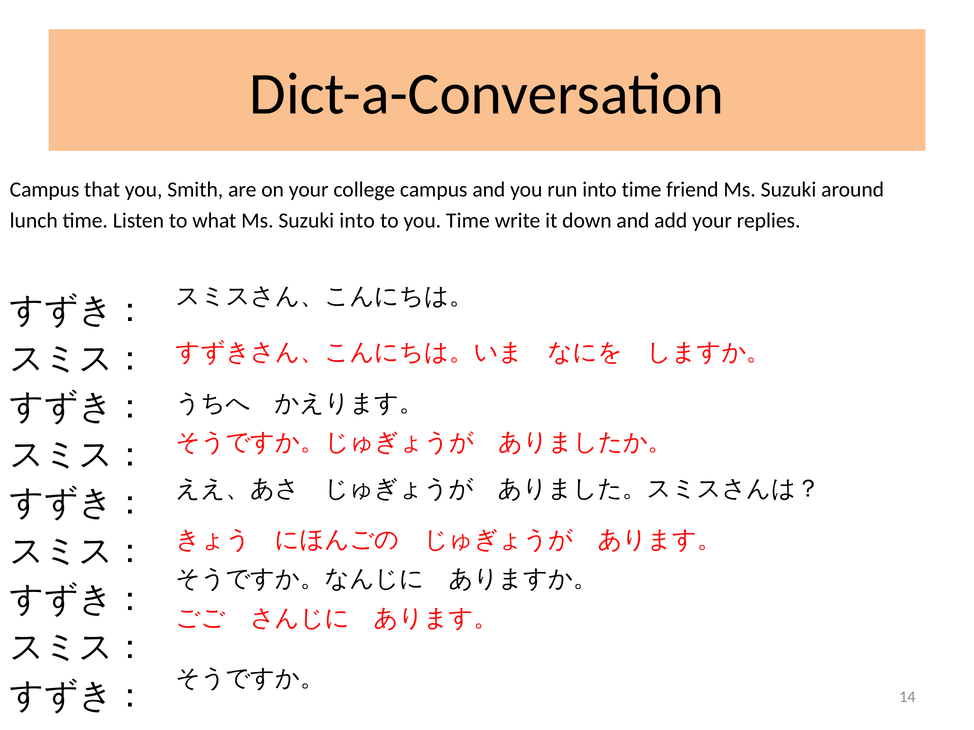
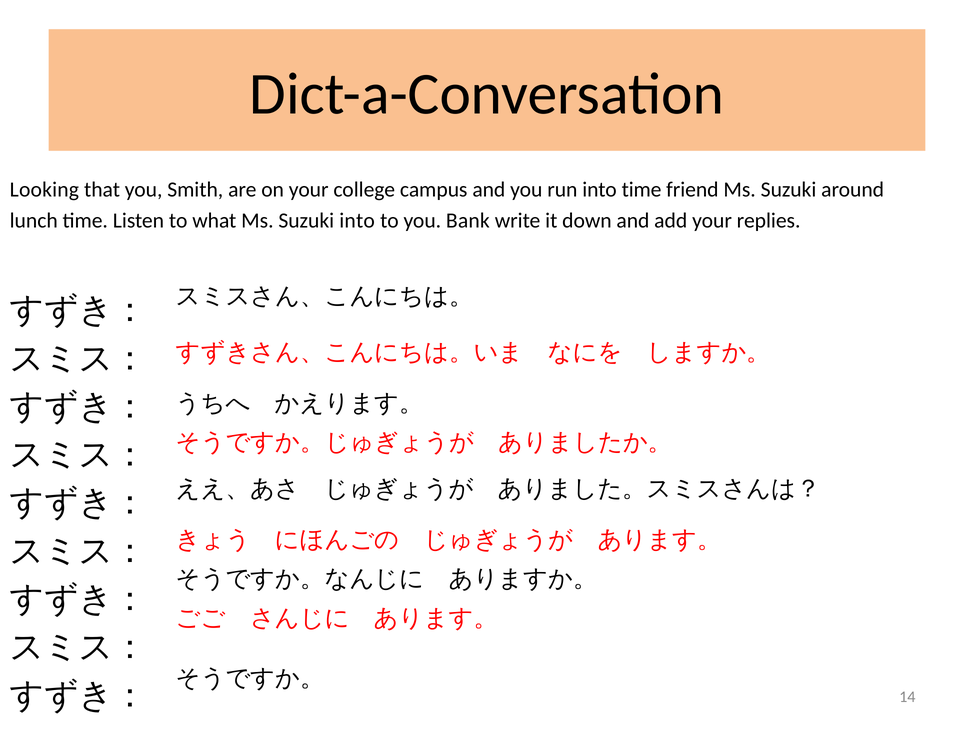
Campus: Campus -> Looking (44, 190)
you Time: Time -> Bank (468, 221)
